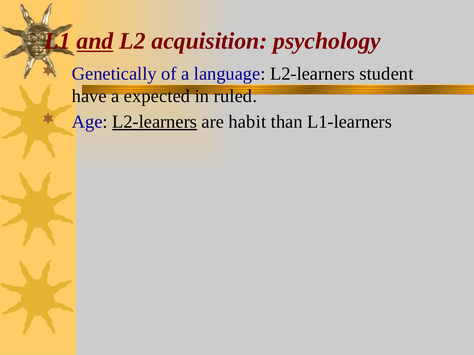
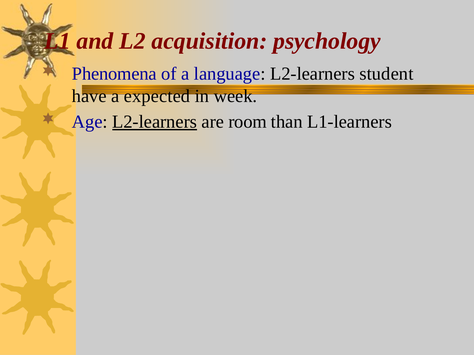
and underline: present -> none (95, 41)
Genetically: Genetically -> Phenomena (114, 74)
ruled: ruled -> week (235, 96)
habit: habit -> room (248, 122)
